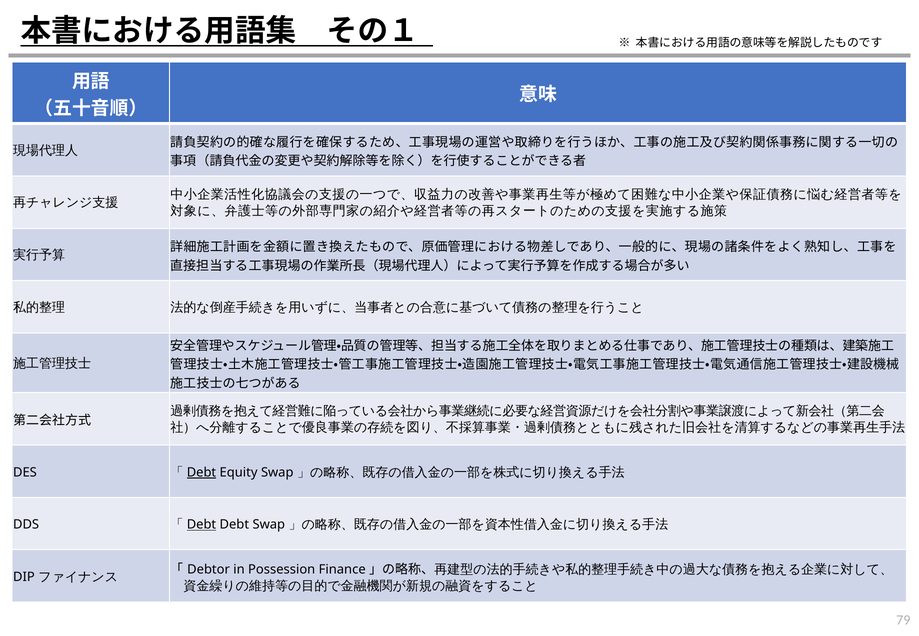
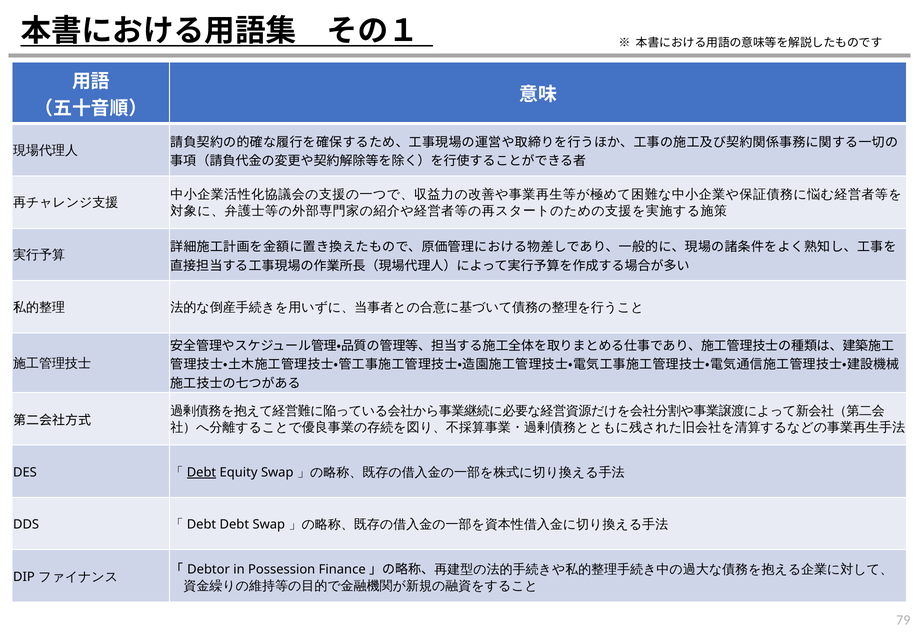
Debt underline: present -> none (201, 525)
